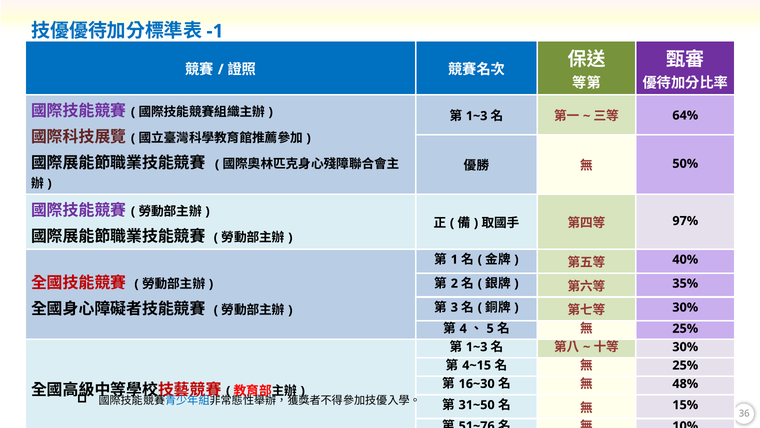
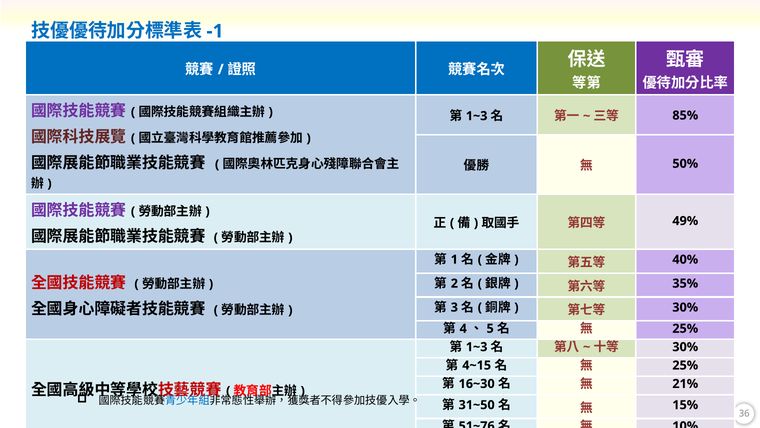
64%: 64% -> 85% (685, 115)
97%: 97% -> 49% (685, 221)
48%: 48% -> 21% (685, 383)
